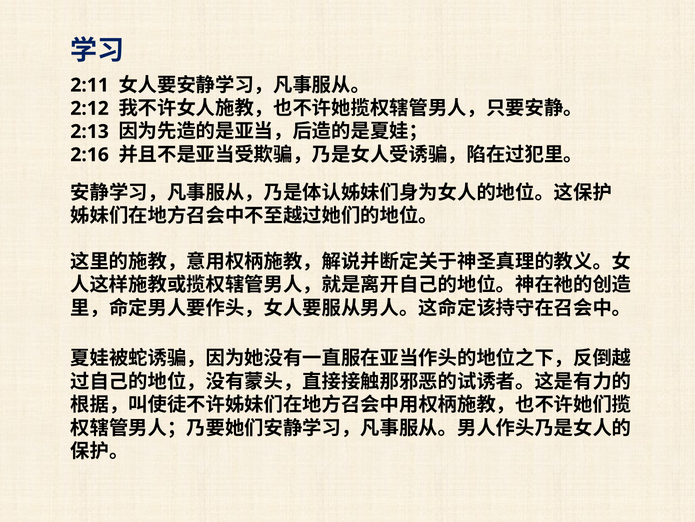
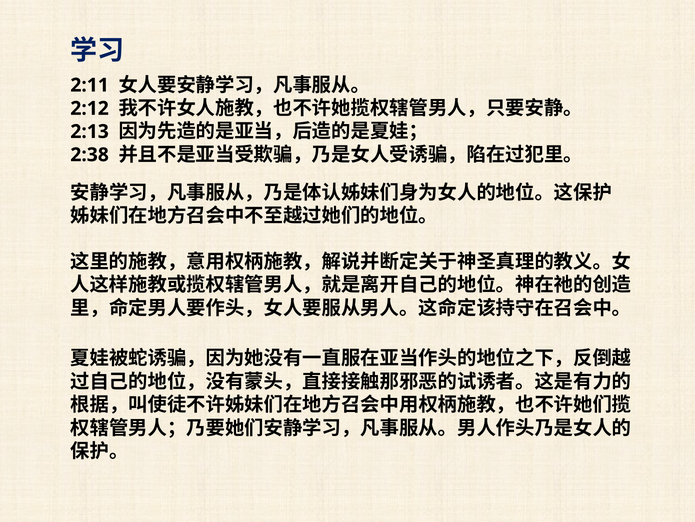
2:16: 2:16 -> 2:38 (90, 155)
